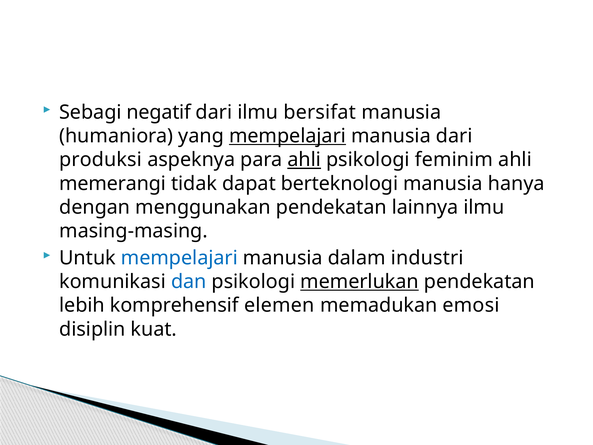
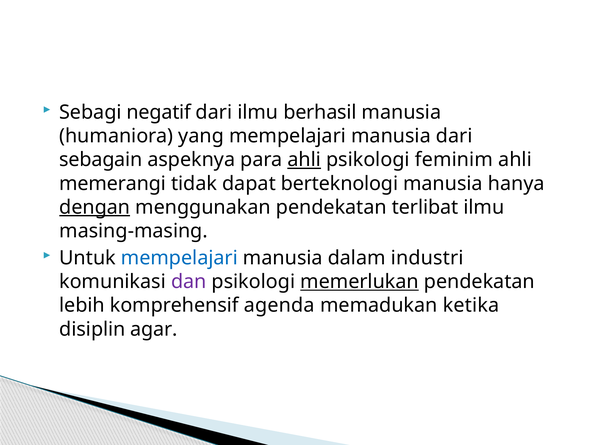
bersifat: bersifat -> berhasil (320, 112)
mempelajari underline: present -> none (287, 136)
produksi: produksi -> sebagain (101, 160)
dengan underline: none -> present (95, 207)
lainnya: lainnya -> terlibat (425, 207)
dan colour: blue -> purple (189, 282)
elemen: elemen -> agenda (279, 305)
emosi: emosi -> ketika (471, 305)
kuat: kuat -> agar (154, 329)
